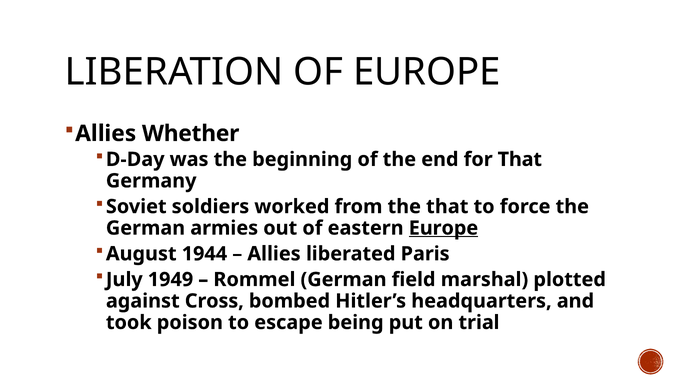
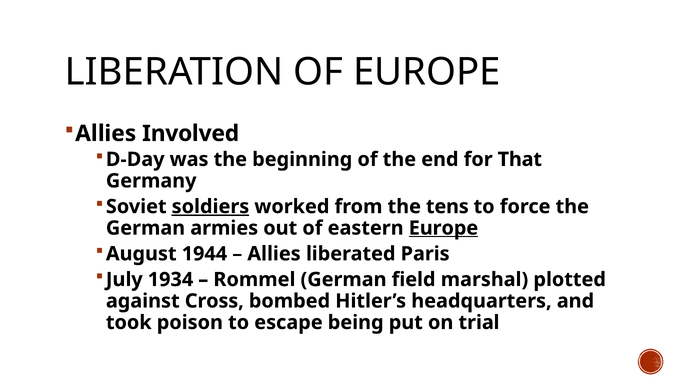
Whether: Whether -> Involved (191, 133)
soldiers underline: none -> present (210, 206)
the that: that -> tens (447, 206)
1949: 1949 -> 1934 (170, 279)
